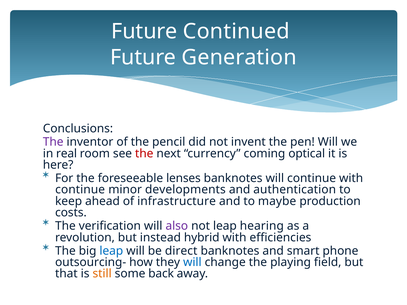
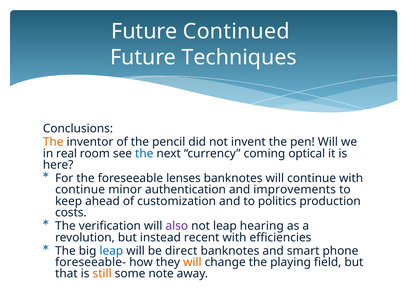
Generation: Generation -> Techniques (239, 57)
The colour: purple -> orange (53, 142)
the colour: red -> blue (144, 154)
developments: developments -> authentication (185, 190)
authentication: authentication -> improvements (295, 190)
infrastructure: infrastructure -> customization (177, 201)
maybe: maybe -> politics (277, 201)
hybrid: hybrid -> recent (202, 238)
outsourcing-: outsourcing- -> foreseeable- (91, 263)
will colour: blue -> orange (192, 263)
back: back -> note (161, 274)
